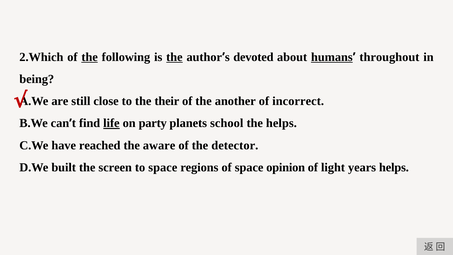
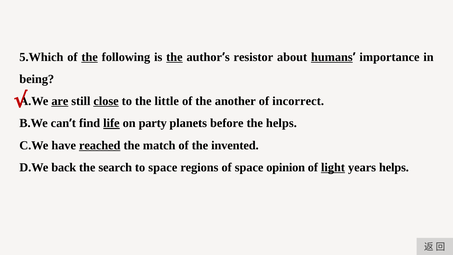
2.Which: 2.Which -> 5.Which (41, 57)
devoted: devoted -> resistor (253, 57)
throughout: throughout -> importance (389, 57)
are underline: none -> present (60, 101)
close underline: none -> present (106, 101)
their: their -> little (167, 101)
school: school -> before (227, 123)
reached underline: none -> present (100, 145)
aware: aware -> match (159, 145)
detector: detector -> invented (235, 145)
built: built -> back (64, 167)
screen: screen -> search (115, 167)
light underline: none -> present (333, 167)
